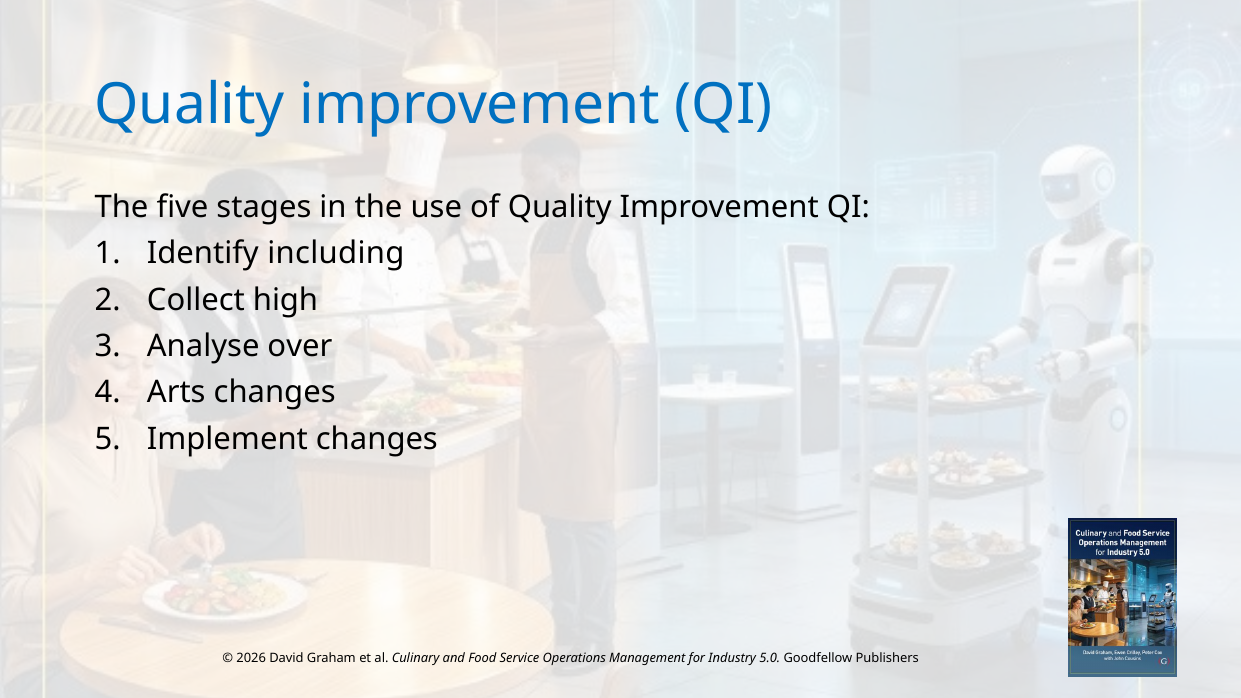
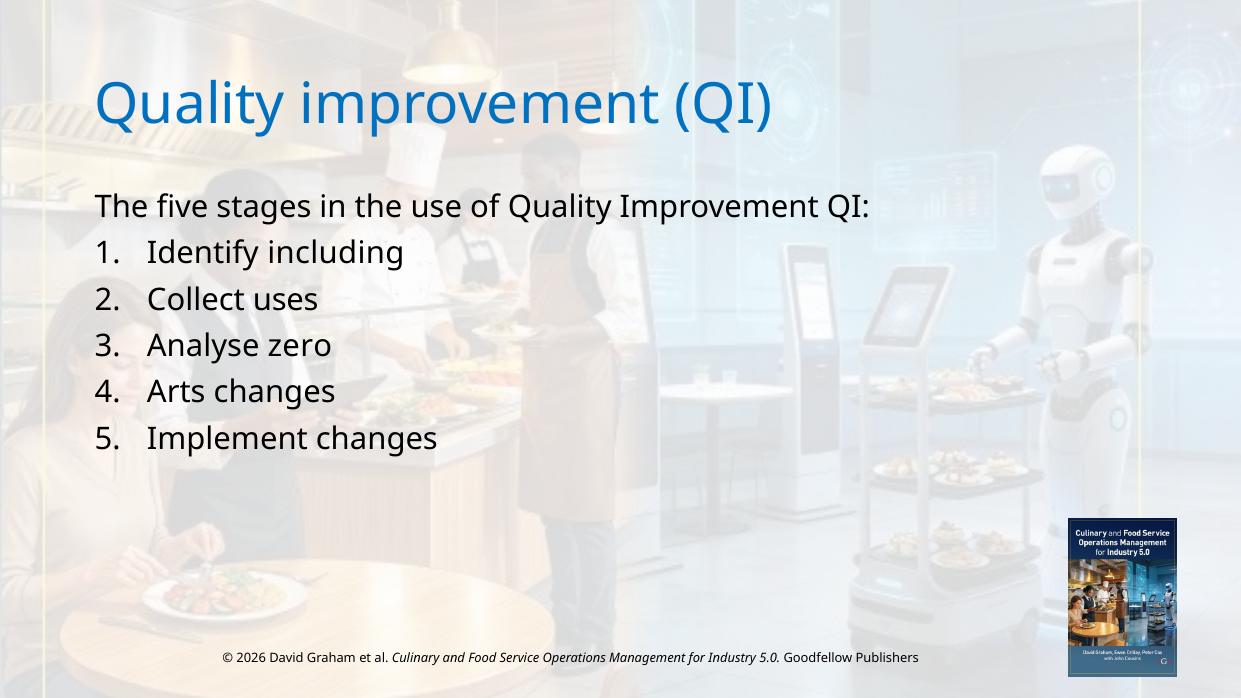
high: high -> uses (286, 300)
over: over -> zero (300, 346)
